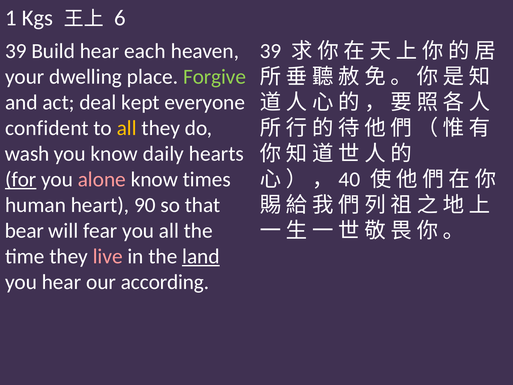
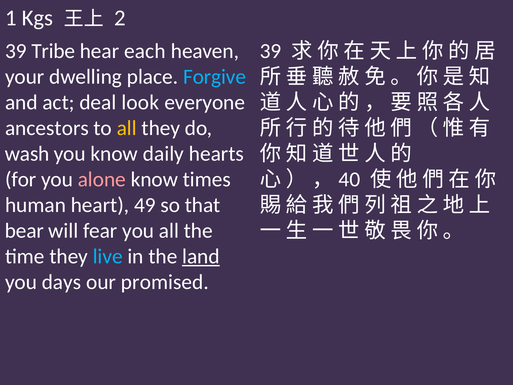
6: 6 -> 2 (120, 18)
Build: Build -> Tribe (53, 51)
Forgive colour: light green -> light blue (215, 77)
kept: kept -> look (140, 102)
confident: confident -> ancestors (47, 128)
for underline: present -> none (21, 179)
90: 90 -> 49 (145, 205)
live colour: pink -> light blue (108, 256)
you hear: hear -> days (61, 282)
according: according -> promised (165, 282)
